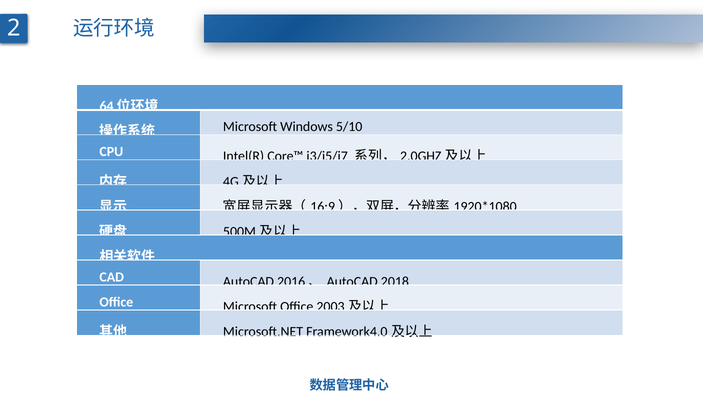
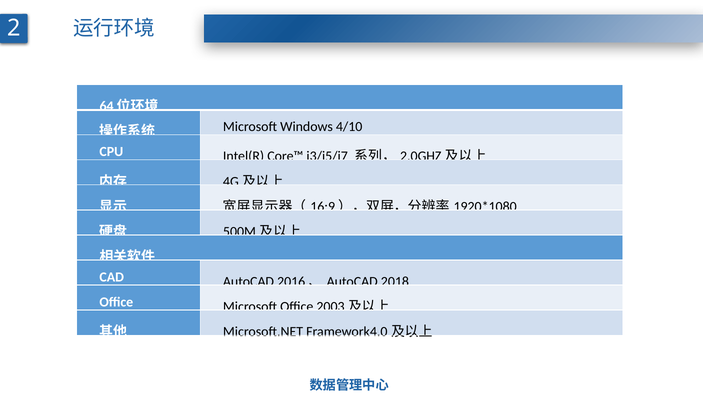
5/10: 5/10 -> 4/10 (349, 127)
